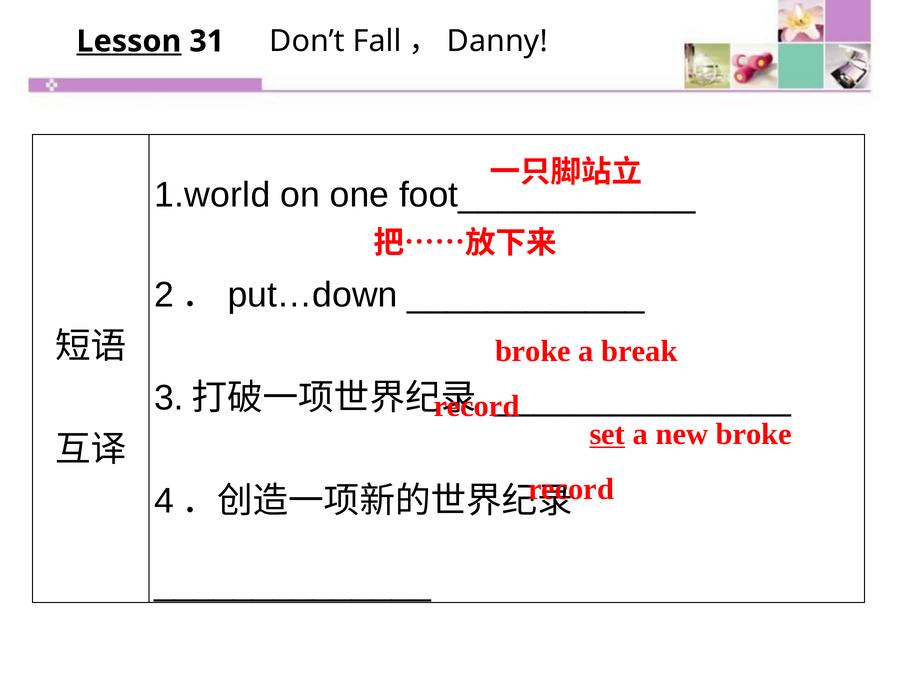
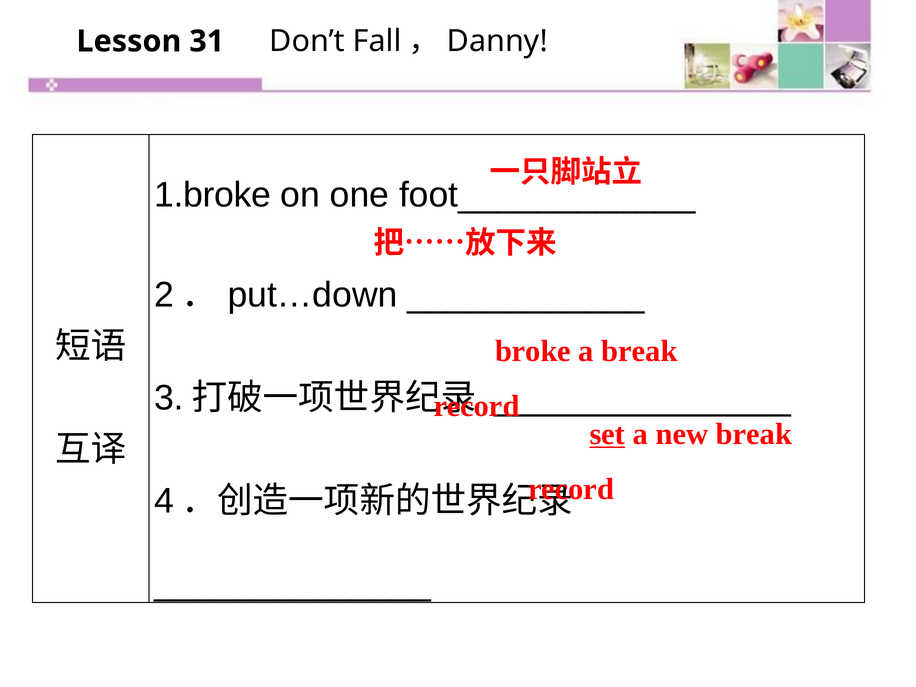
Lesson underline: present -> none (129, 41)
1.world: 1.world -> 1.broke (213, 195)
new broke: broke -> break (754, 434)
